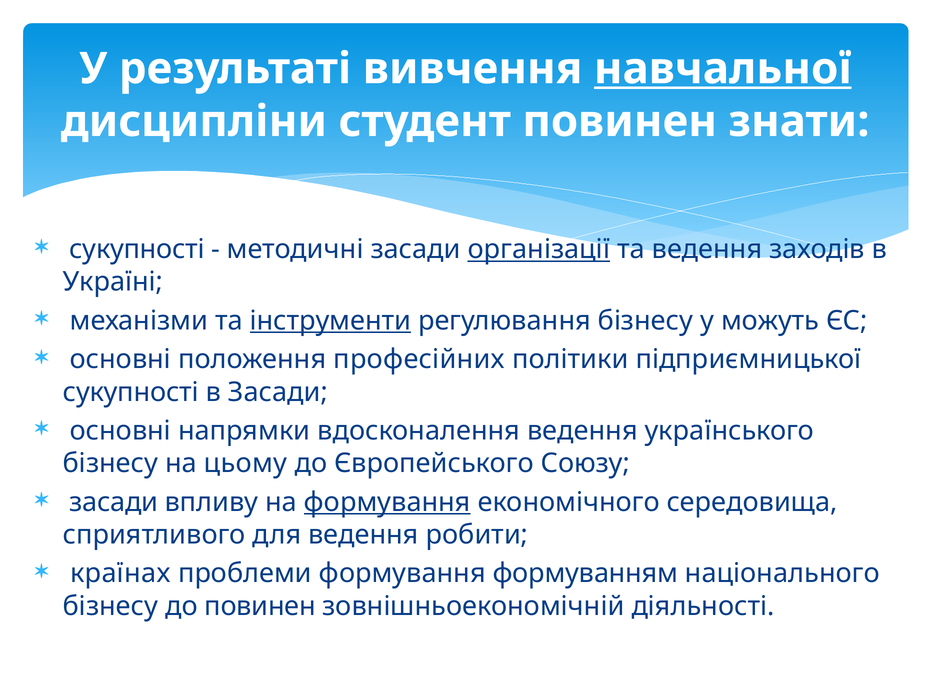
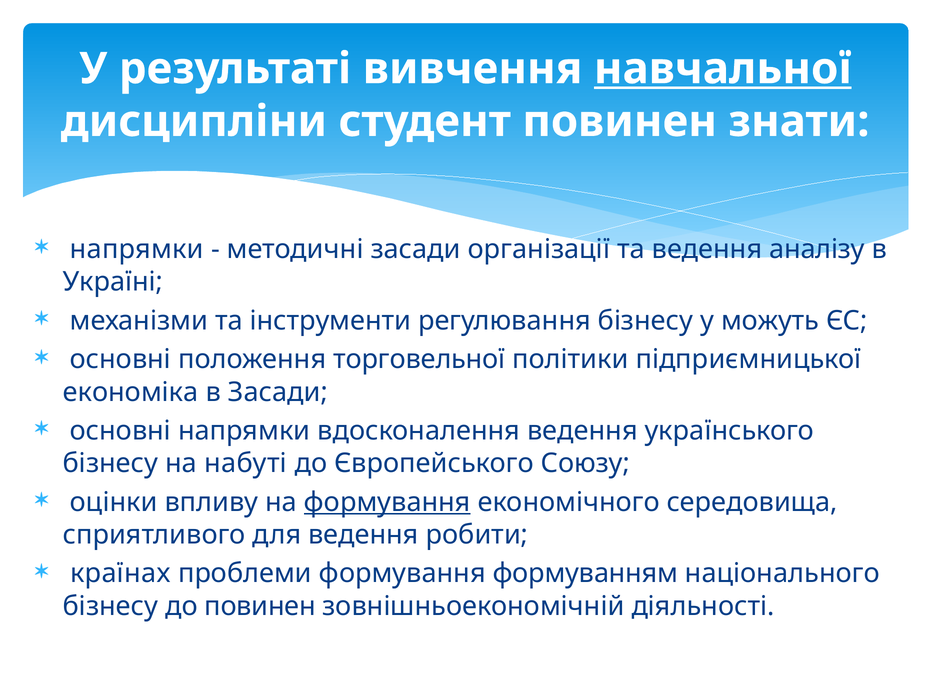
сукупності: сукупності -> напрямки (137, 249)
організації underline: present -> none (539, 249)
заходів: заходів -> аналізу (817, 249)
інструменти underline: present -> none (330, 321)
професійних: професійних -> торговельної (419, 360)
сукупності: сукупності -> економіка (131, 392)
цьому: цьому -> набуті (246, 464)
засади: засади -> оцінки (114, 502)
